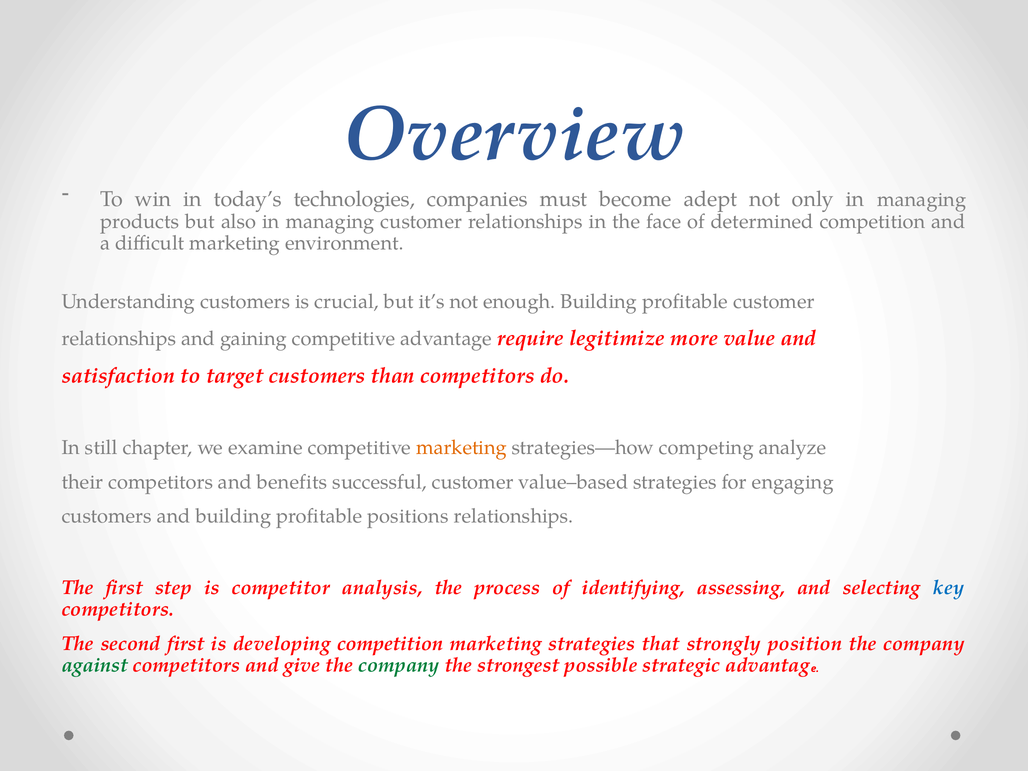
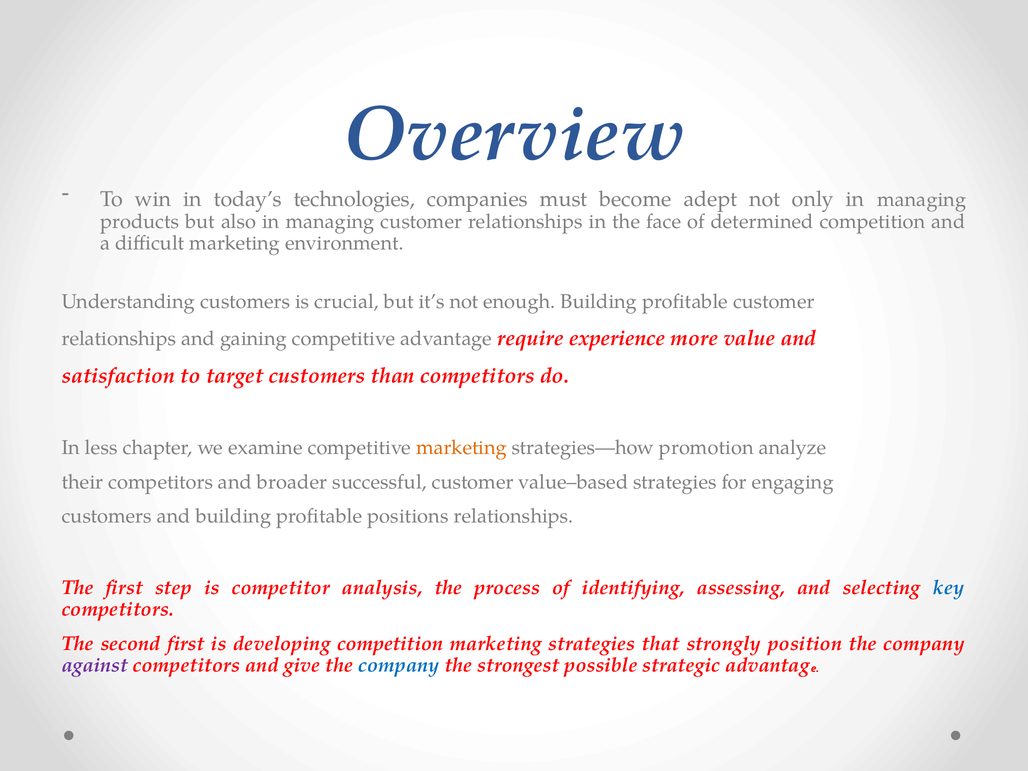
legitimize: legitimize -> experience (617, 338)
still: still -> less (101, 447)
competing: competing -> promotion (706, 447)
benefits: benefits -> broader (292, 482)
against colour: green -> purple (95, 665)
company colour: green -> blue (399, 665)
